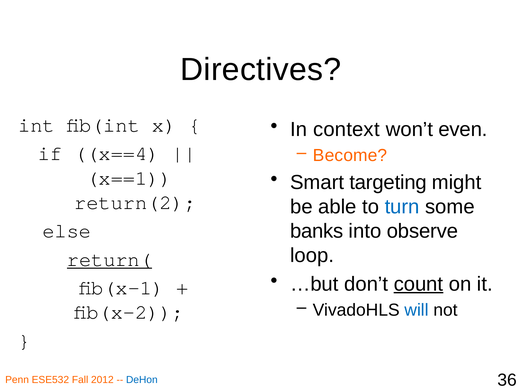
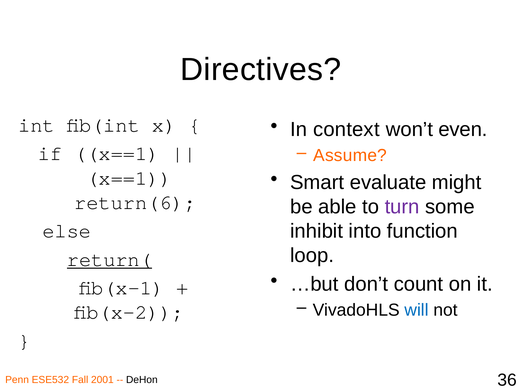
if x==4: x==4 -> x==1 (117, 153)
Become: Become -> Assume (350, 155)
targeting: targeting -> evaluate (388, 182)
return(2: return(2 -> return(6 (135, 202)
turn colour: blue -> purple (402, 206)
banks: banks -> inhibit (317, 231)
observe: observe -> function (422, 231)
count underline: present -> none (418, 284)
2012: 2012 -> 2001 (102, 379)
DeHon colour: blue -> black (142, 379)
